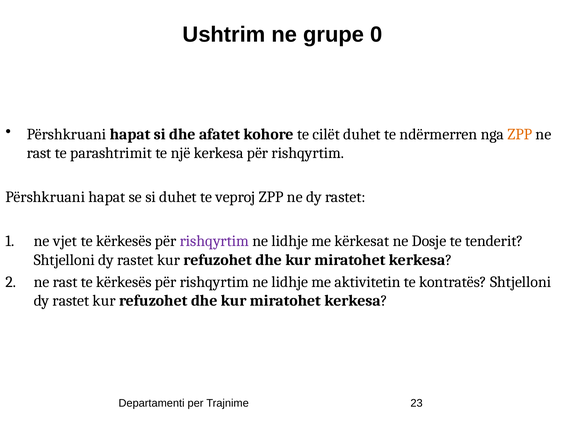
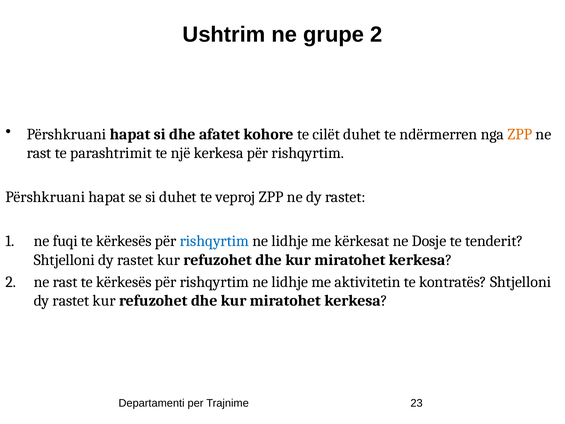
grupe 0: 0 -> 2 (376, 34)
vjet: vjet -> fuqi (65, 241)
rishqyrtim colour: purple -> blue (214, 241)
